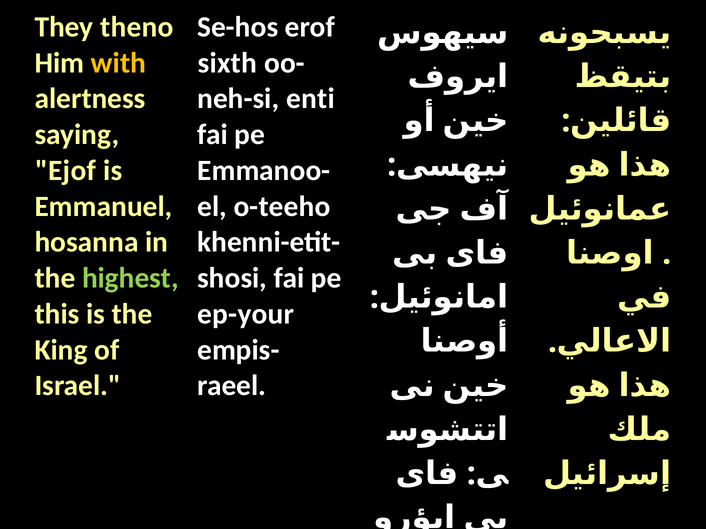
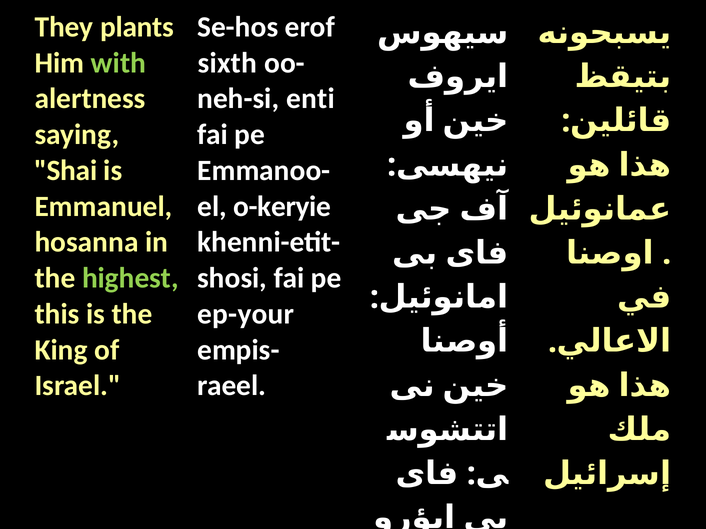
theno: theno -> plants (137, 27)
with colour: yellow -> light green (118, 63)
Ejof: Ejof -> Shai (66, 171)
o-teeho: o-teeho -> o-keryie (282, 207)
